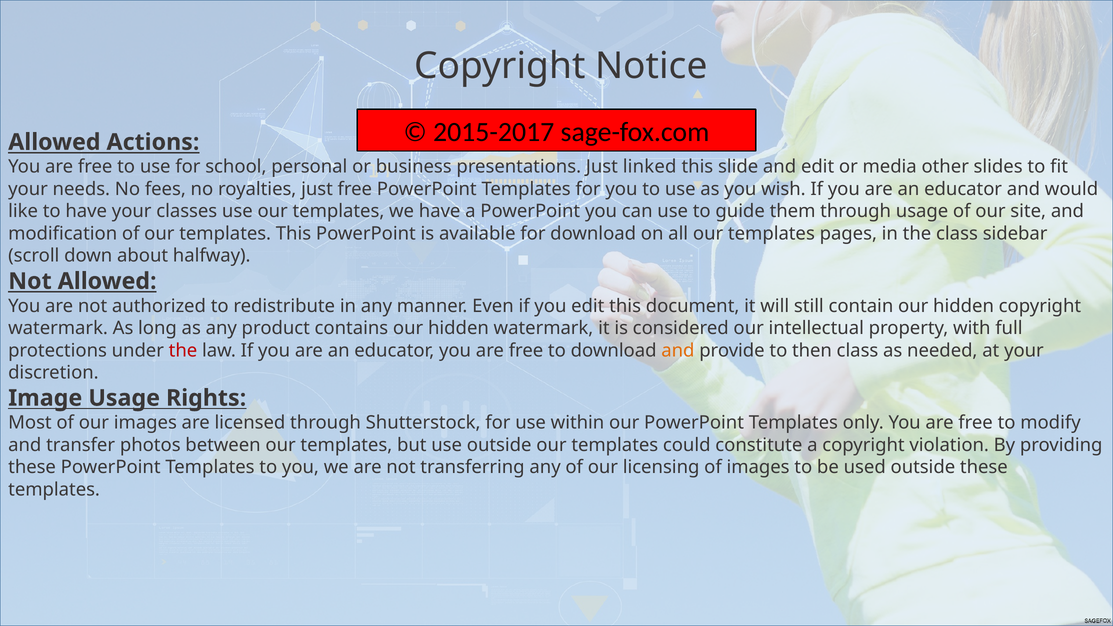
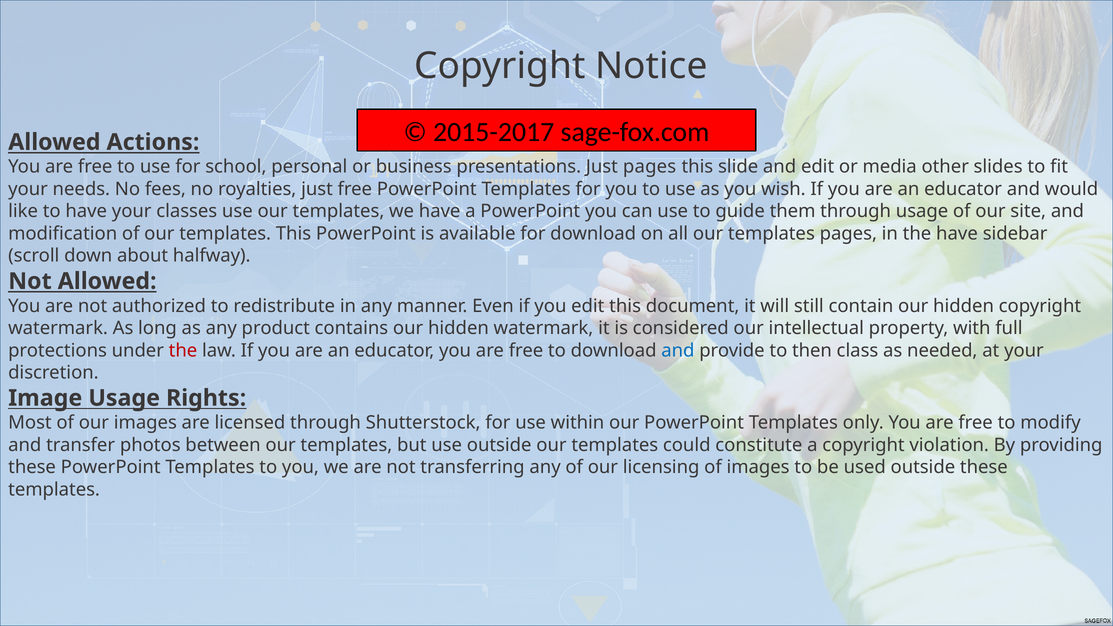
Just linked: linked -> pages (650, 167)
the class: class -> have (957, 234)
and colour: orange -> blue (678, 350)
